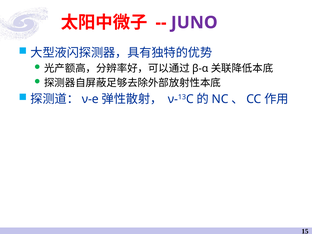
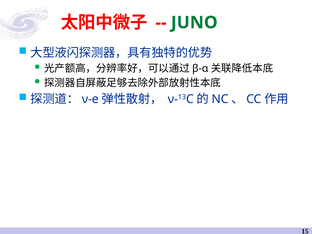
JUNO colour: purple -> green (194, 23)
